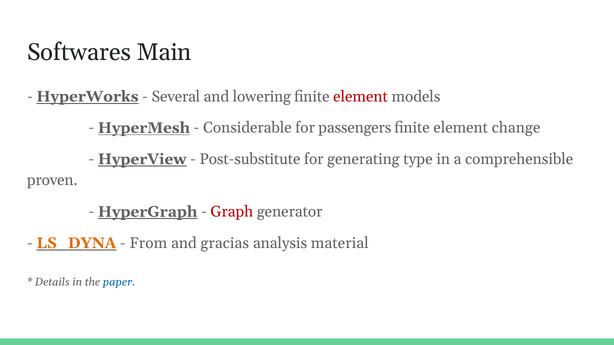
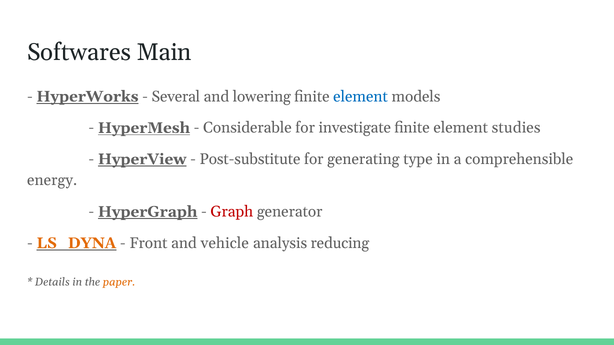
element colour: red -> blue (361, 97)
passengers: passengers -> investigate (355, 128)
change: change -> studies (516, 128)
proven: proven -> energy (52, 181)
From: From -> Front (148, 243)
gracias: gracias -> vehicle (225, 243)
material: material -> reducing (340, 243)
paper colour: blue -> orange (119, 282)
